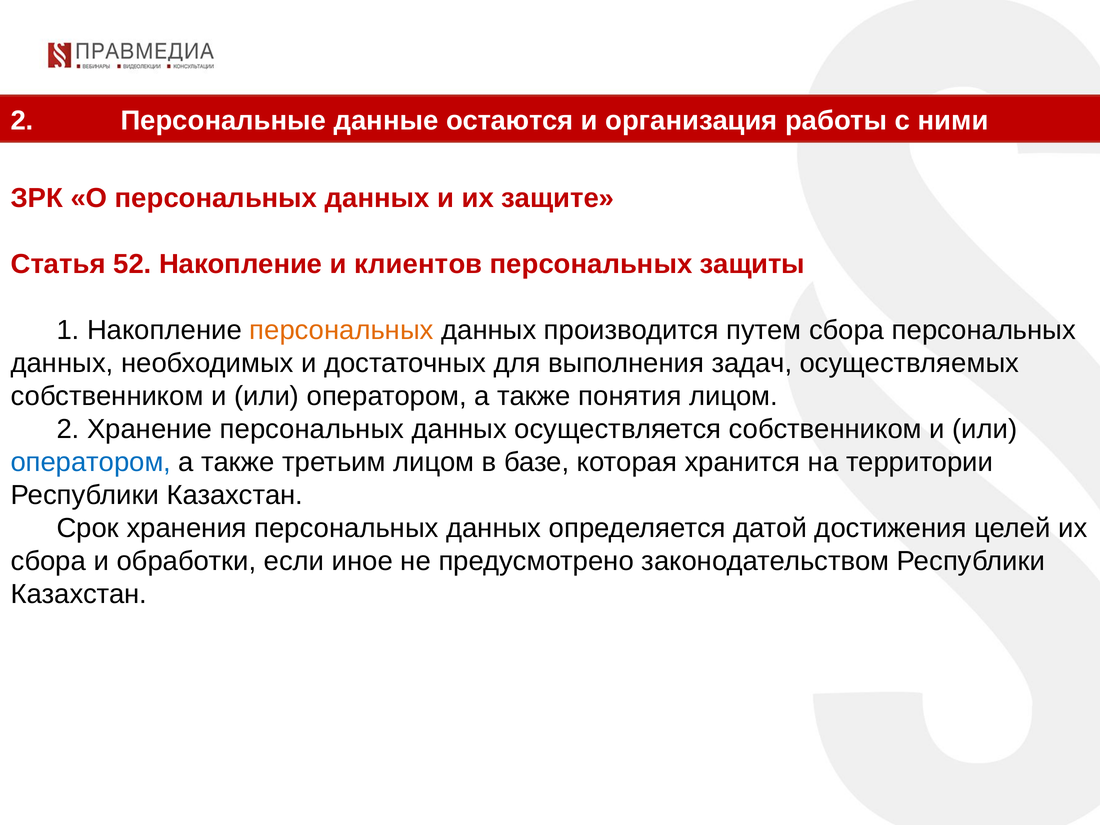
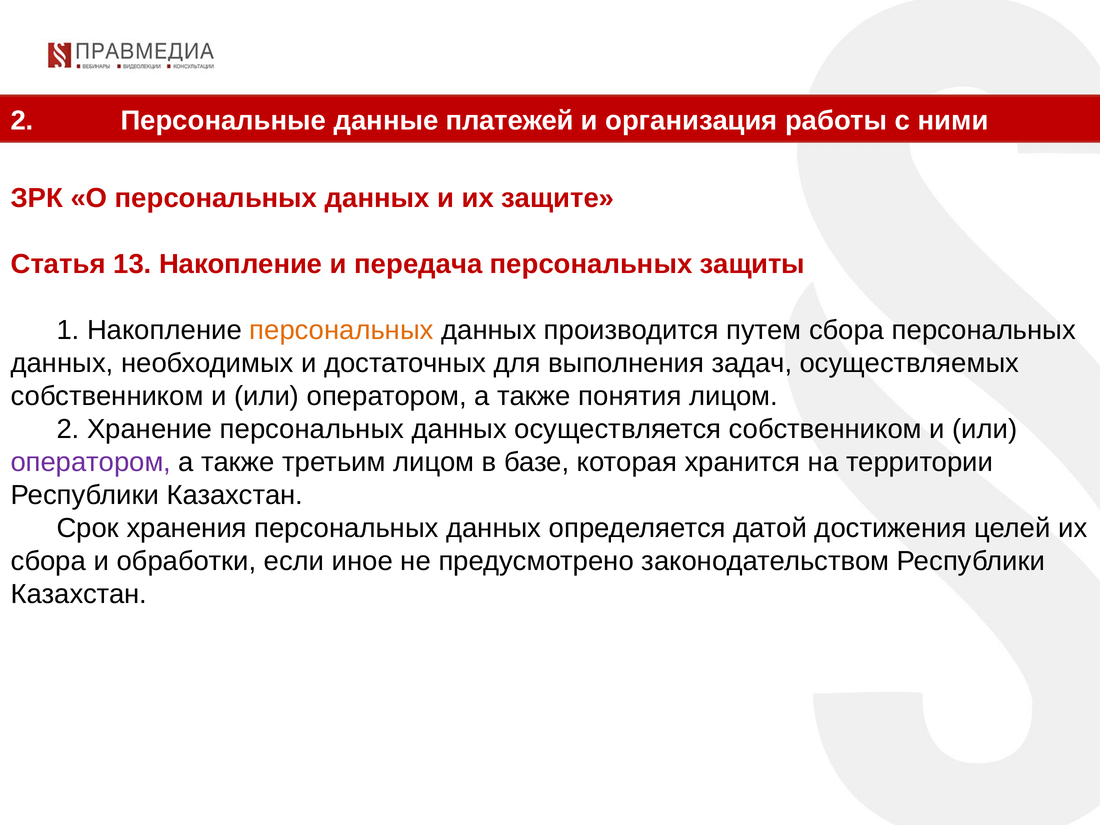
остаются: остаются -> платежей (510, 121)
52: 52 -> 13 (132, 264)
клиентов: клиентов -> передача (418, 264)
оператором colour: blue -> purple (91, 462)
